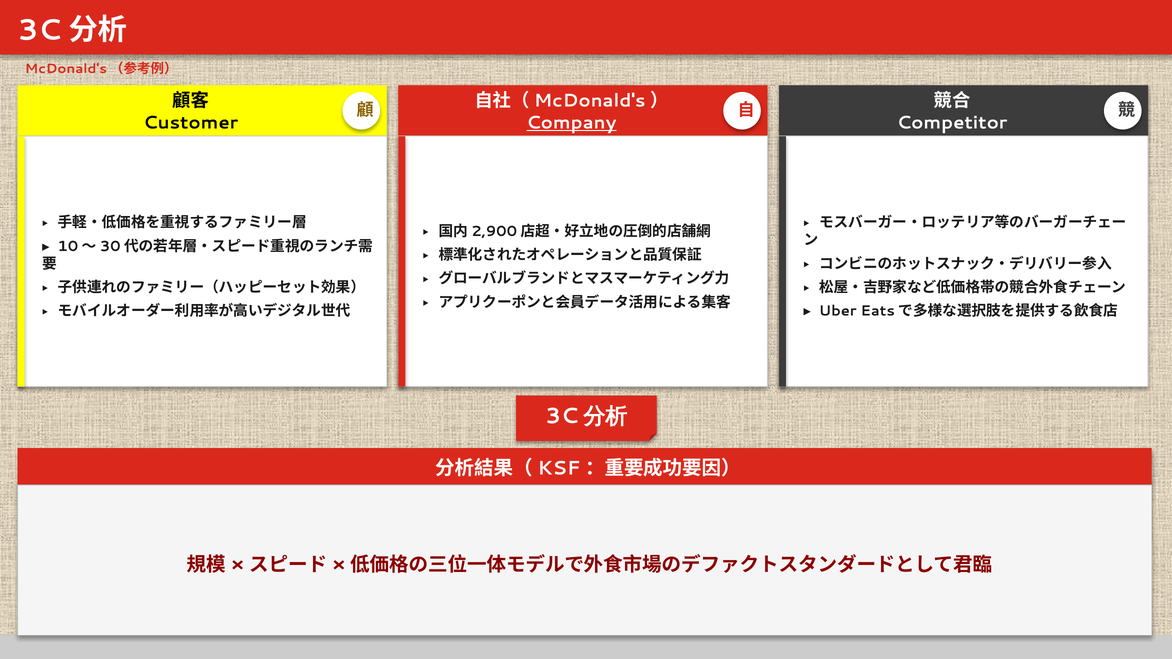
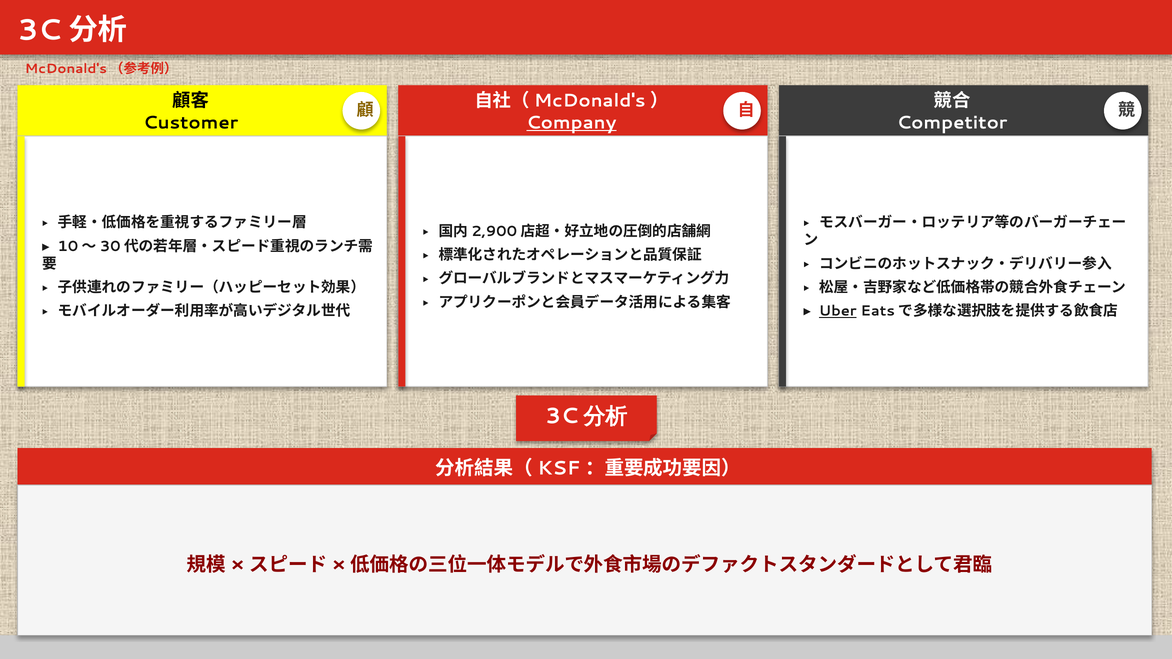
Uber underline: none -> present (838, 311)
